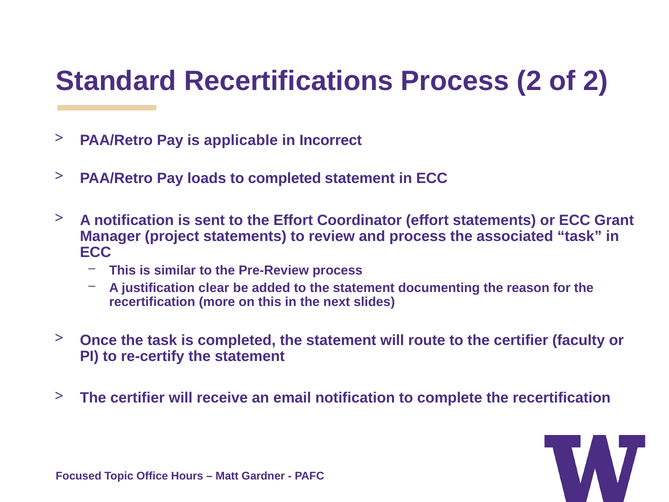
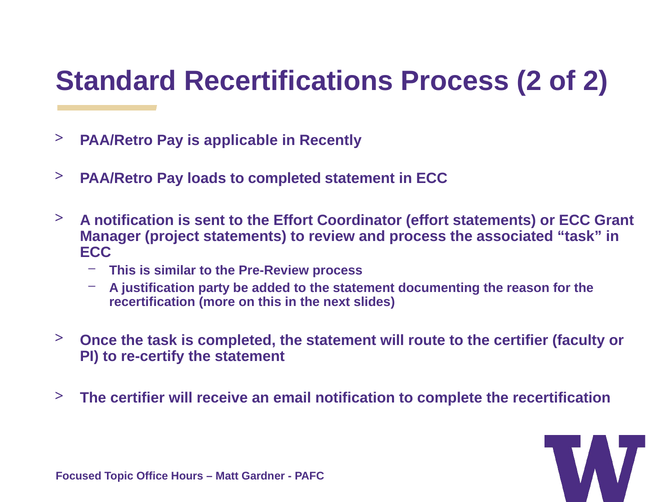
Incorrect: Incorrect -> Recently (331, 140)
clear: clear -> party (214, 288)
